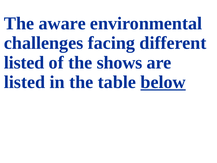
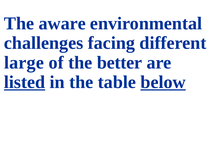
listed: listed -> large (24, 62)
shows: shows -> better (120, 62)
listed underline: none -> present (25, 82)
